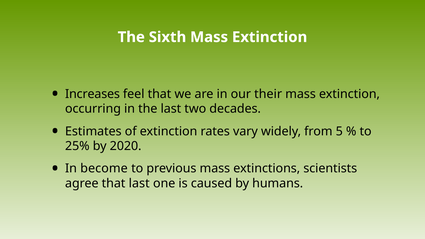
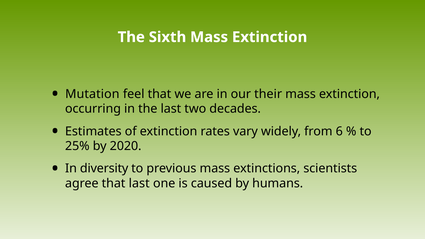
Increases: Increases -> Mutation (92, 94)
5: 5 -> 6 (339, 131)
become: become -> diversity (104, 169)
